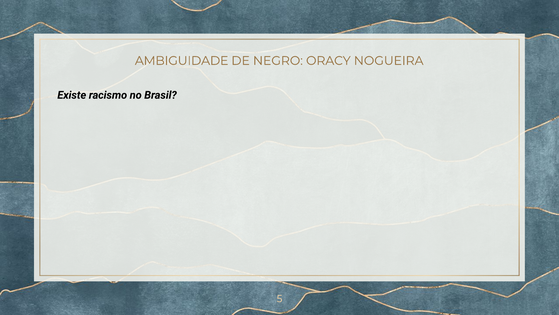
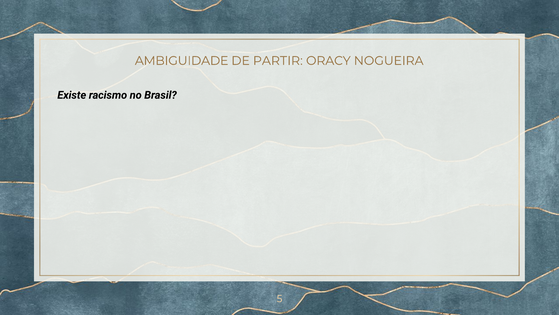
NEGRO: NEGRO -> PARTIR (278, 61)
